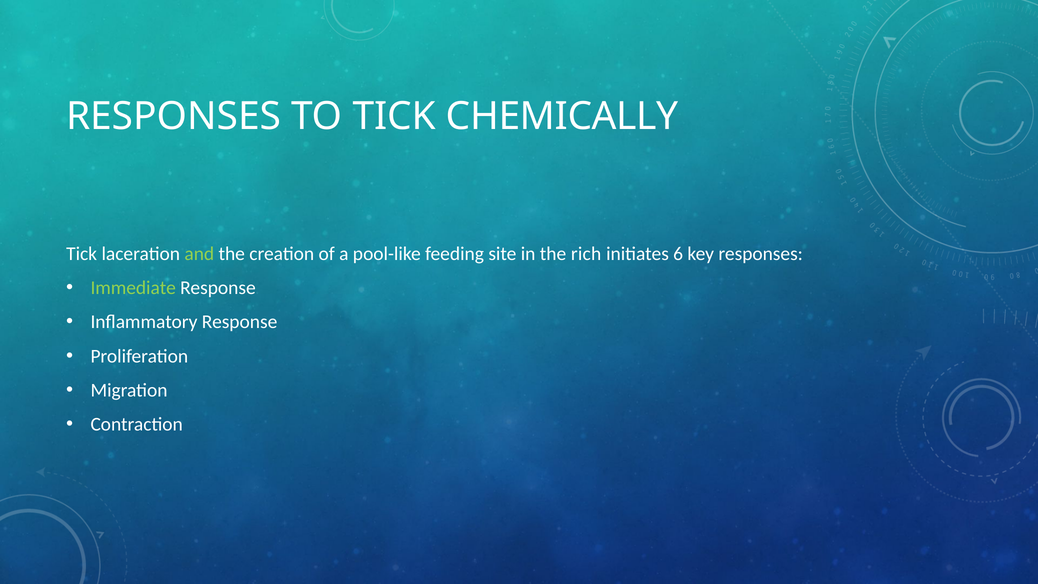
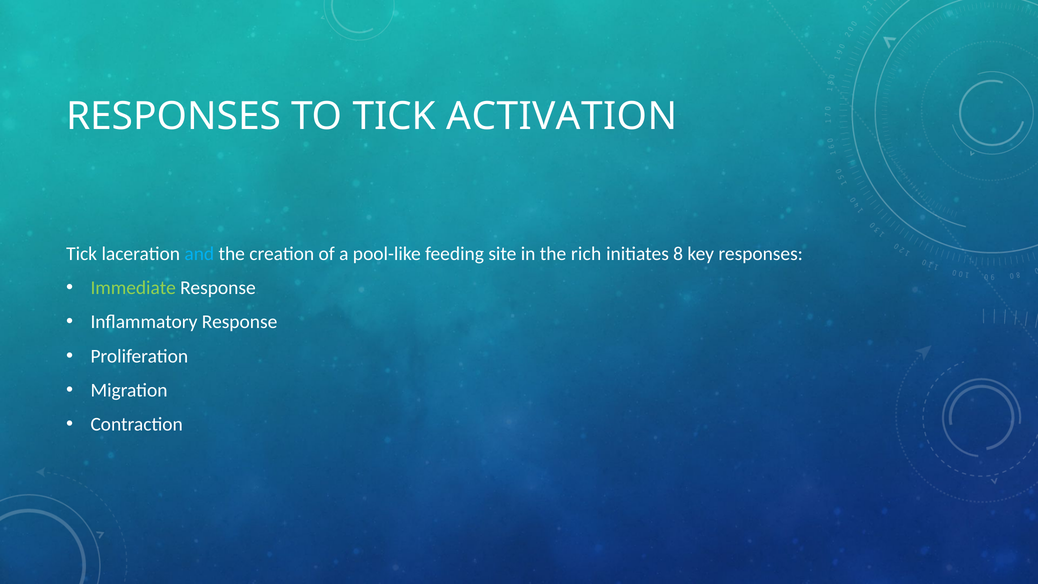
CHEMICALLY: CHEMICALLY -> ACTIVATION (562, 117)
and colour: light green -> light blue (199, 254)
6: 6 -> 8 (678, 254)
